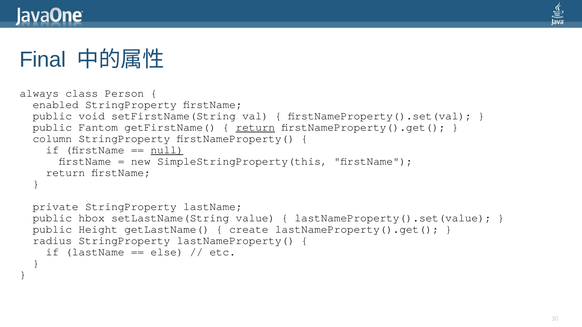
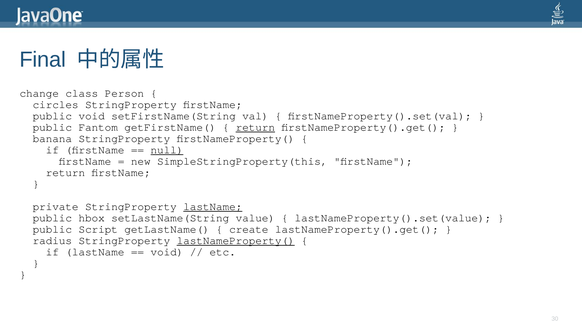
always: always -> change (39, 93)
enabled: enabled -> circles (56, 105)
column: column -> banana (52, 139)
lastName underline: none -> present (213, 207)
Height: Height -> Script (98, 230)
lastNameProperty( underline: none -> present (236, 241)
else: else -> void (167, 252)
